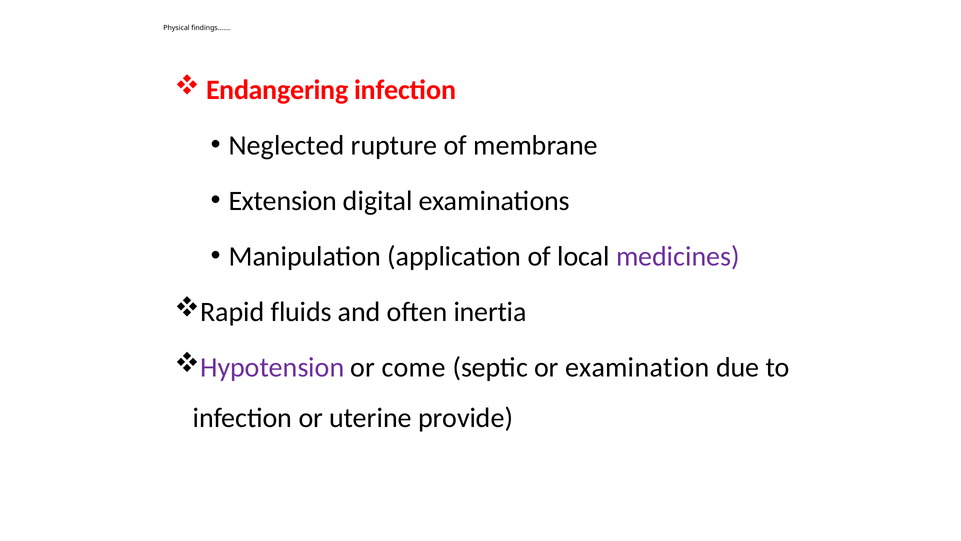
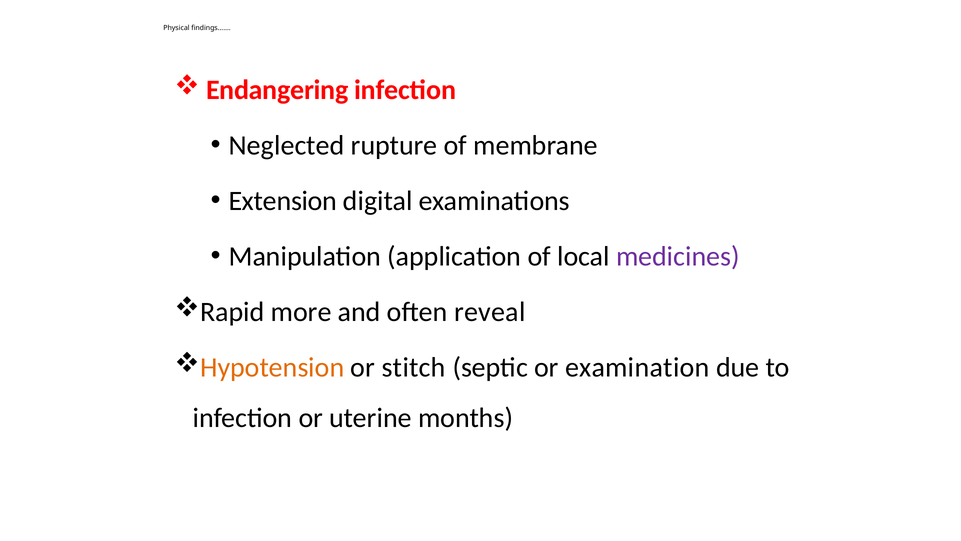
fluids: fluids -> more (301, 312)
inertia: inertia -> reveal (490, 312)
Hypotension colour: purple -> orange (272, 367)
come: come -> stitch (414, 367)
provide: provide -> months (466, 418)
